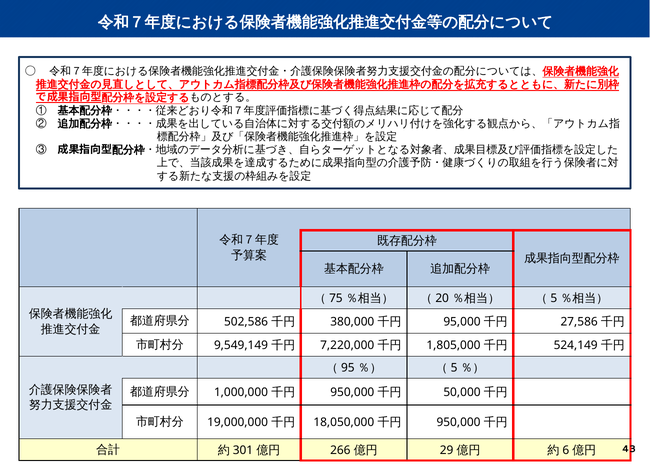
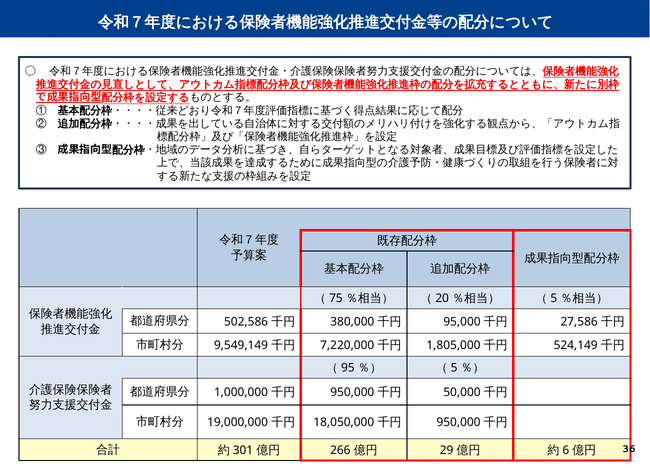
43: 43 -> 36 (629, 449)
